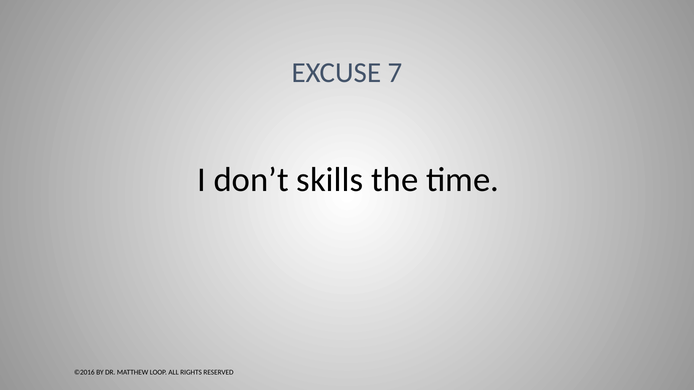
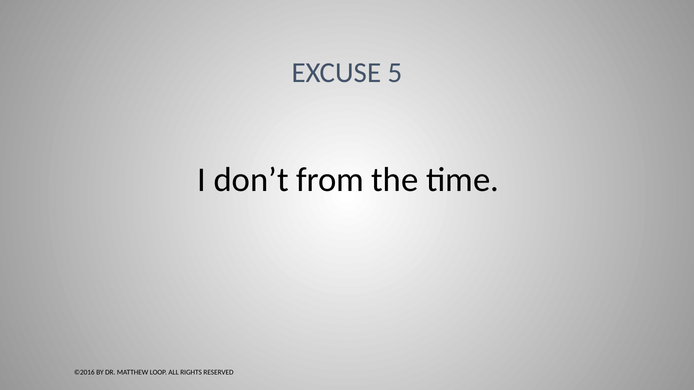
7: 7 -> 5 (395, 73)
skills: skills -> from (330, 180)
